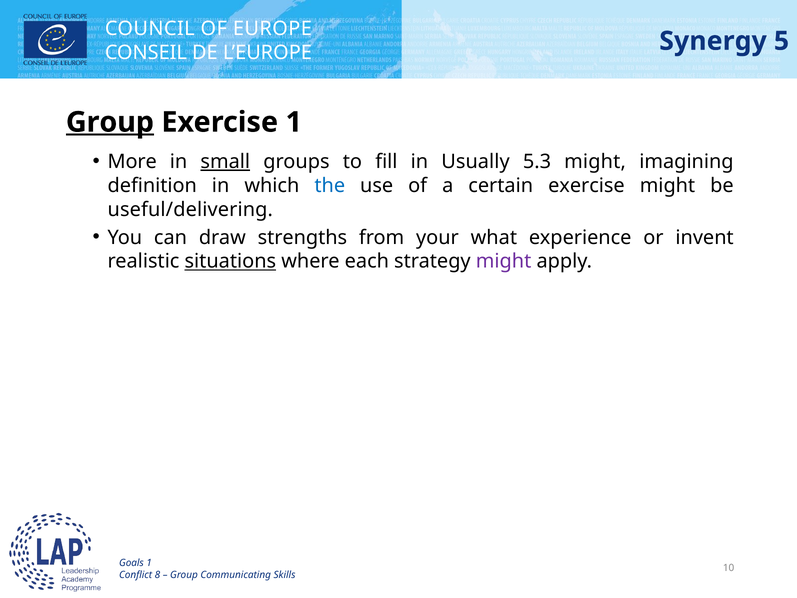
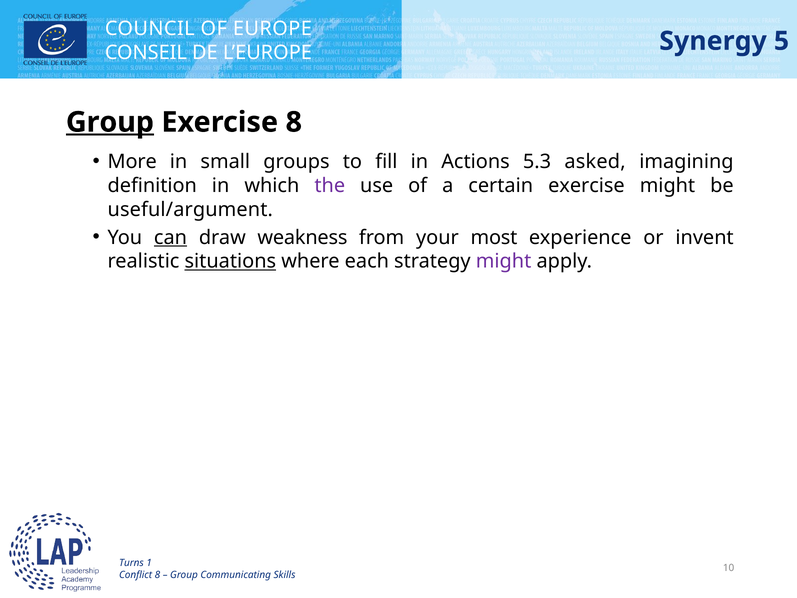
Exercise 1: 1 -> 8 (294, 122)
small underline: present -> none (225, 162)
Usually: Usually -> Actions (476, 162)
5.3 might: might -> asked (595, 162)
the colour: blue -> purple (330, 185)
useful/delivering: useful/delivering -> useful/argument (190, 209)
can underline: none -> present (170, 237)
strengths: strengths -> weakness (302, 237)
what: what -> most (494, 237)
Goals: Goals -> Turns (131, 563)
